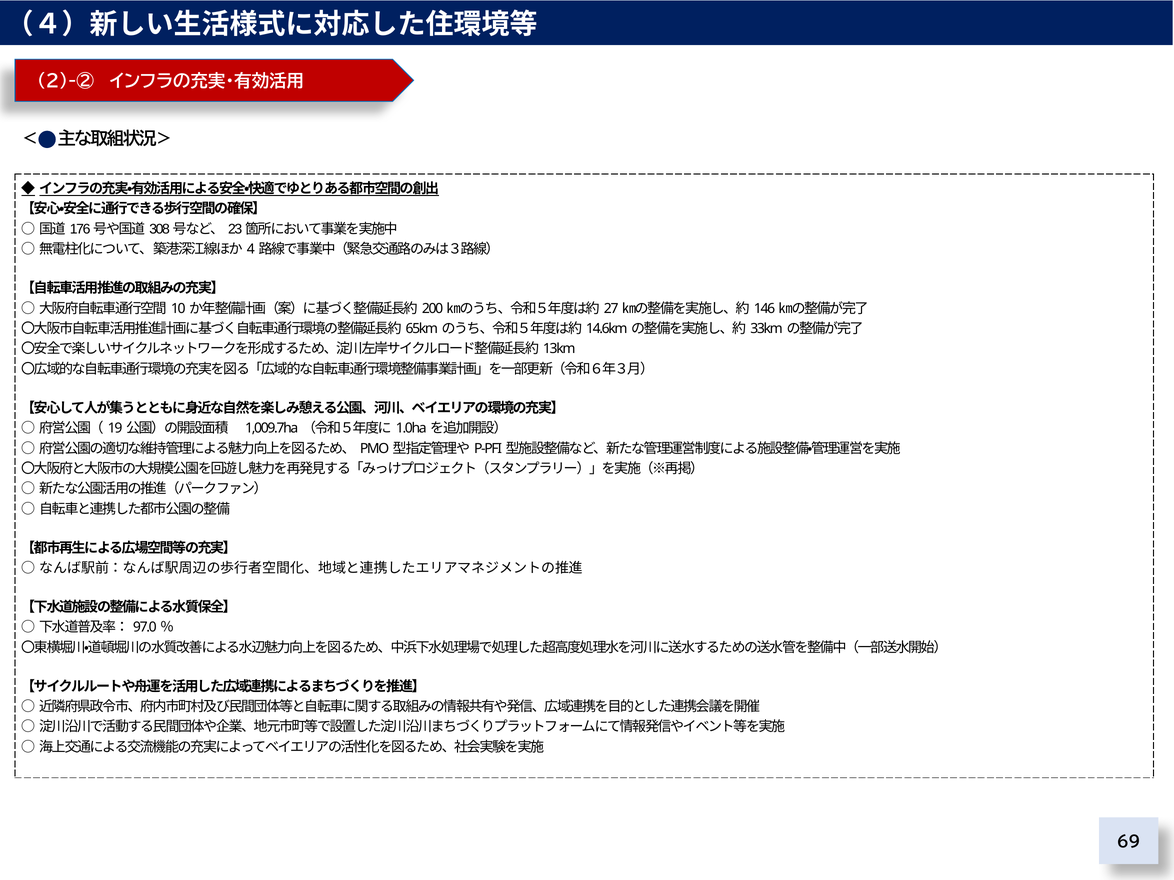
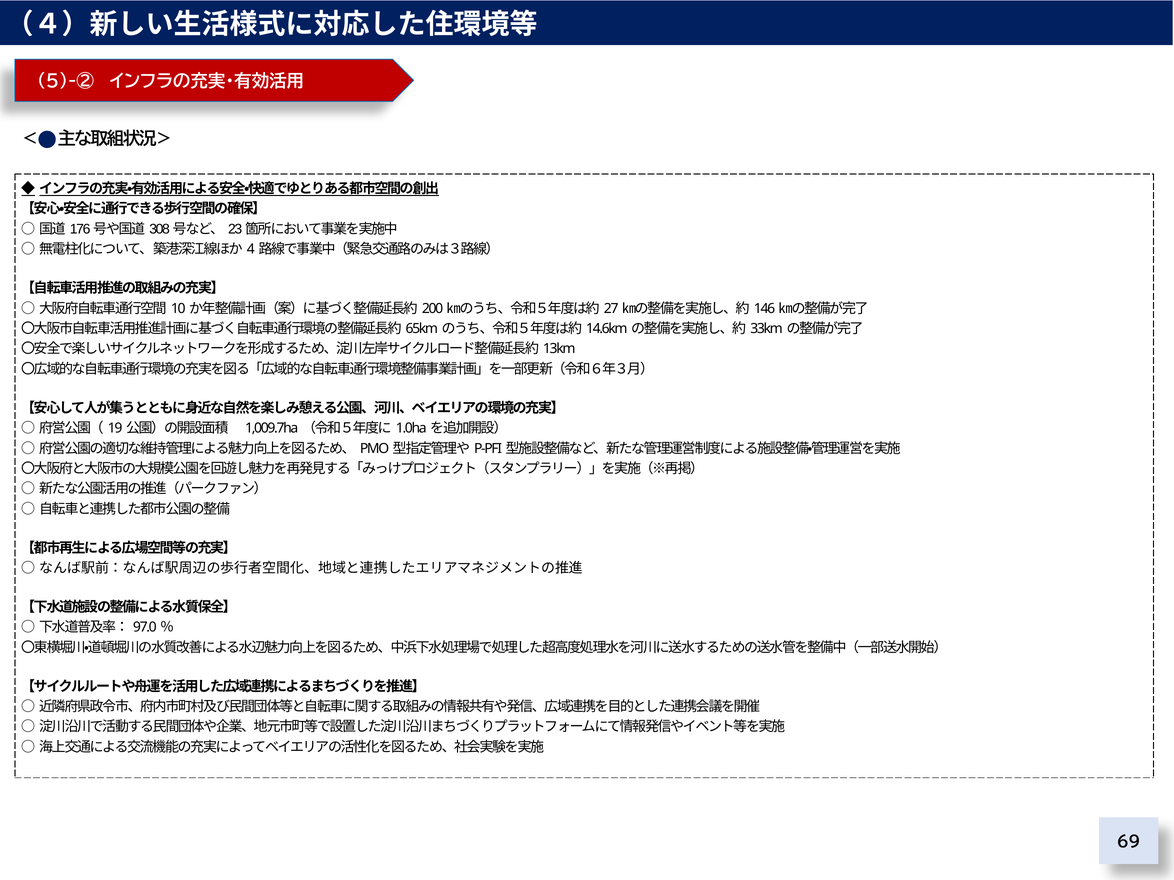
2)-②: 2)-② -> 5)-② (65, 82)
